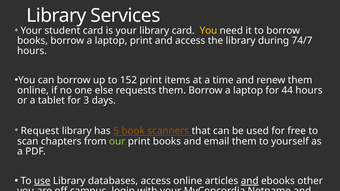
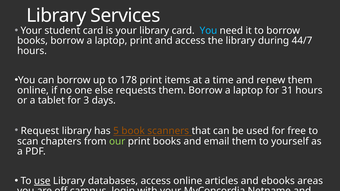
You colour: yellow -> light blue (208, 31)
74/7: 74/7 -> 44/7 (302, 41)
152: 152 -> 178 (128, 80)
44: 44 -> 31 (287, 90)
and underline: present -> none (250, 181)
other: other -> areas (310, 181)
